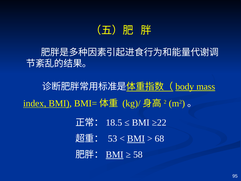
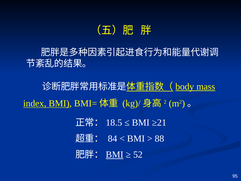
≥22: ≥22 -> ≥21 (159, 123)
53: 53 -> 84 (113, 138)
BMI underline: present -> none (136, 138)
68: 68 -> 88 (159, 138)
58: 58 -> 52 (138, 154)
